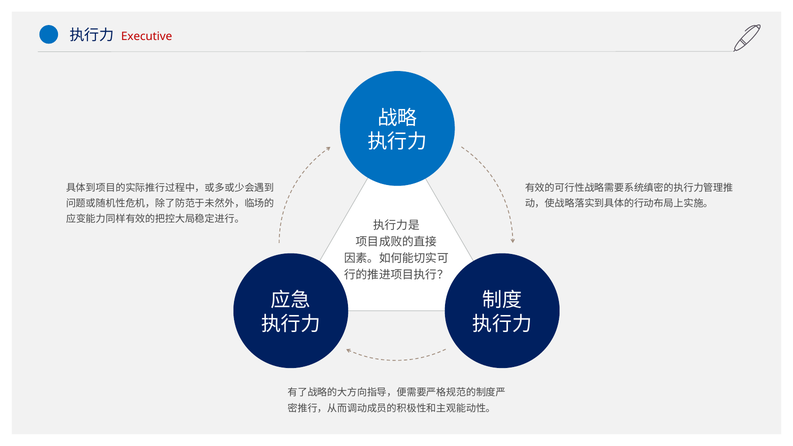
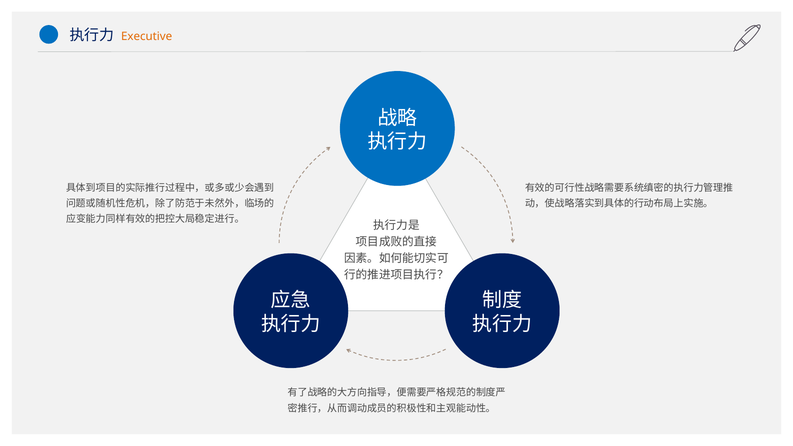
Executive colour: red -> orange (147, 36)
